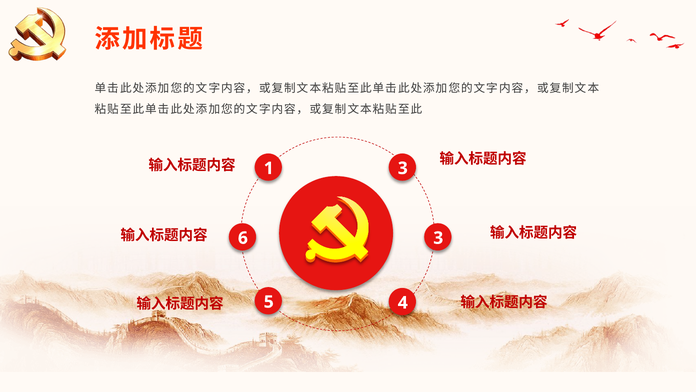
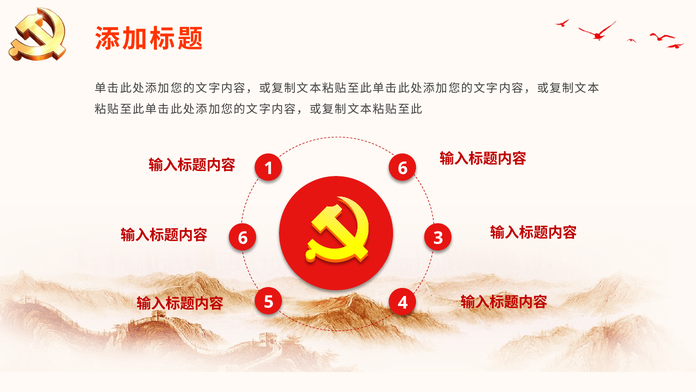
1 3: 3 -> 6 (403, 168)
